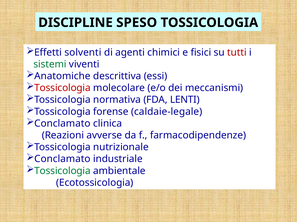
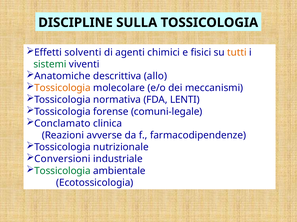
SPESO: SPESO -> SULLA (137, 23)
tutti colour: red -> orange (237, 53)
essi: essi -> allo (155, 76)
Tossicologia colour: red -> orange (62, 88)
caldaie-legale: caldaie-legale -> comuni-legale (167, 112)
Conclamato: Conclamato -> Conversioni (62, 159)
